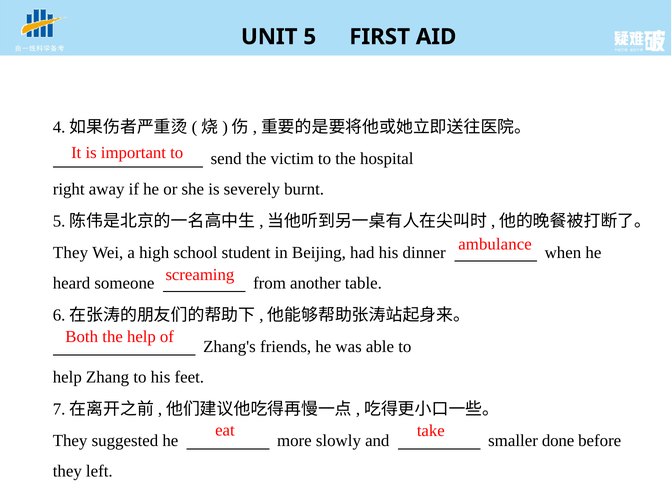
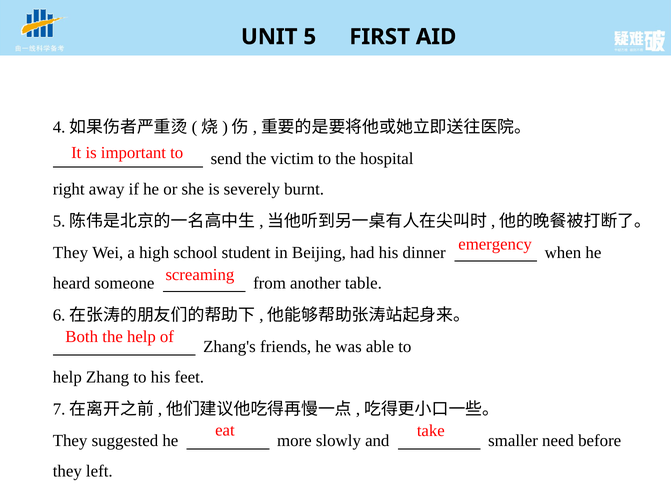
ambulance: ambulance -> emergency (495, 244)
done: done -> need (558, 441)
